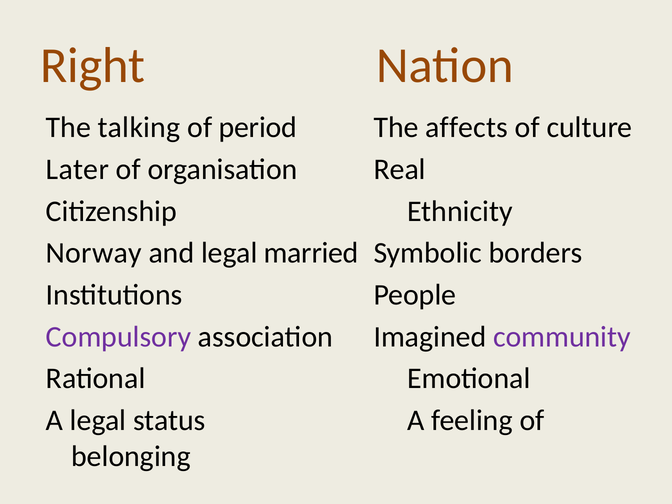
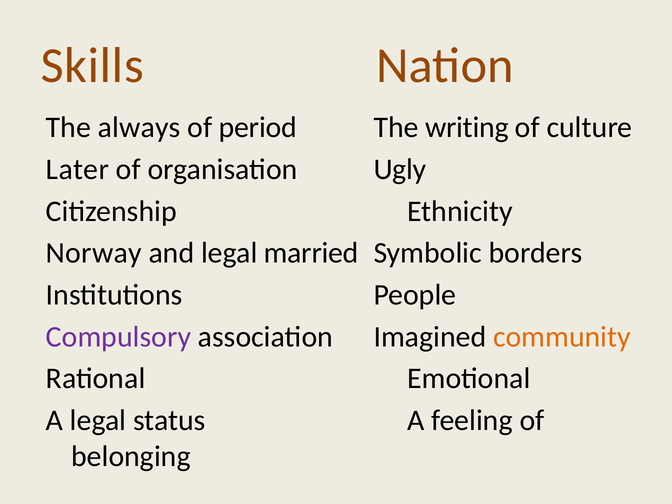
Right: Right -> Skills (92, 66)
talking: talking -> always (139, 128)
affects: affects -> writing (467, 128)
Real: Real -> Ugly (400, 169)
community colour: purple -> orange (562, 337)
